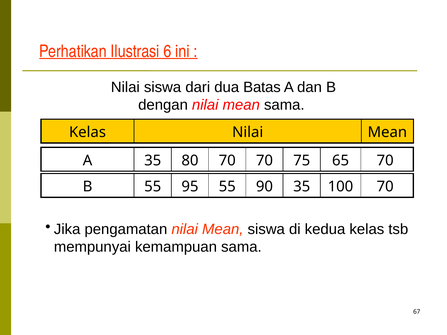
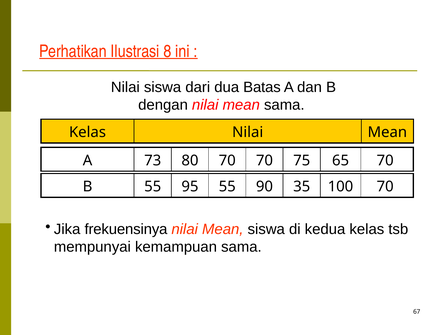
6: 6 -> 8 (167, 52)
A 35: 35 -> 73 (153, 161)
pengamatan: pengamatan -> frekuensinya (126, 229)
